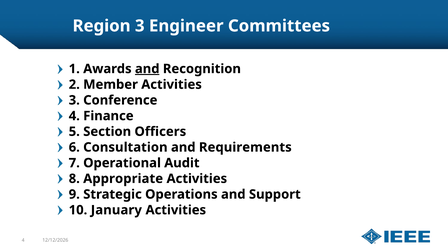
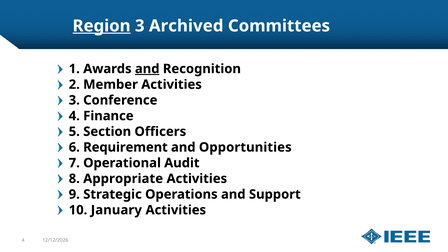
Region underline: none -> present (102, 26)
Engineer: Engineer -> Archived (186, 26)
Consultation: Consultation -> Requirement (125, 147)
Requirements: Requirements -> Opportunities (245, 147)
